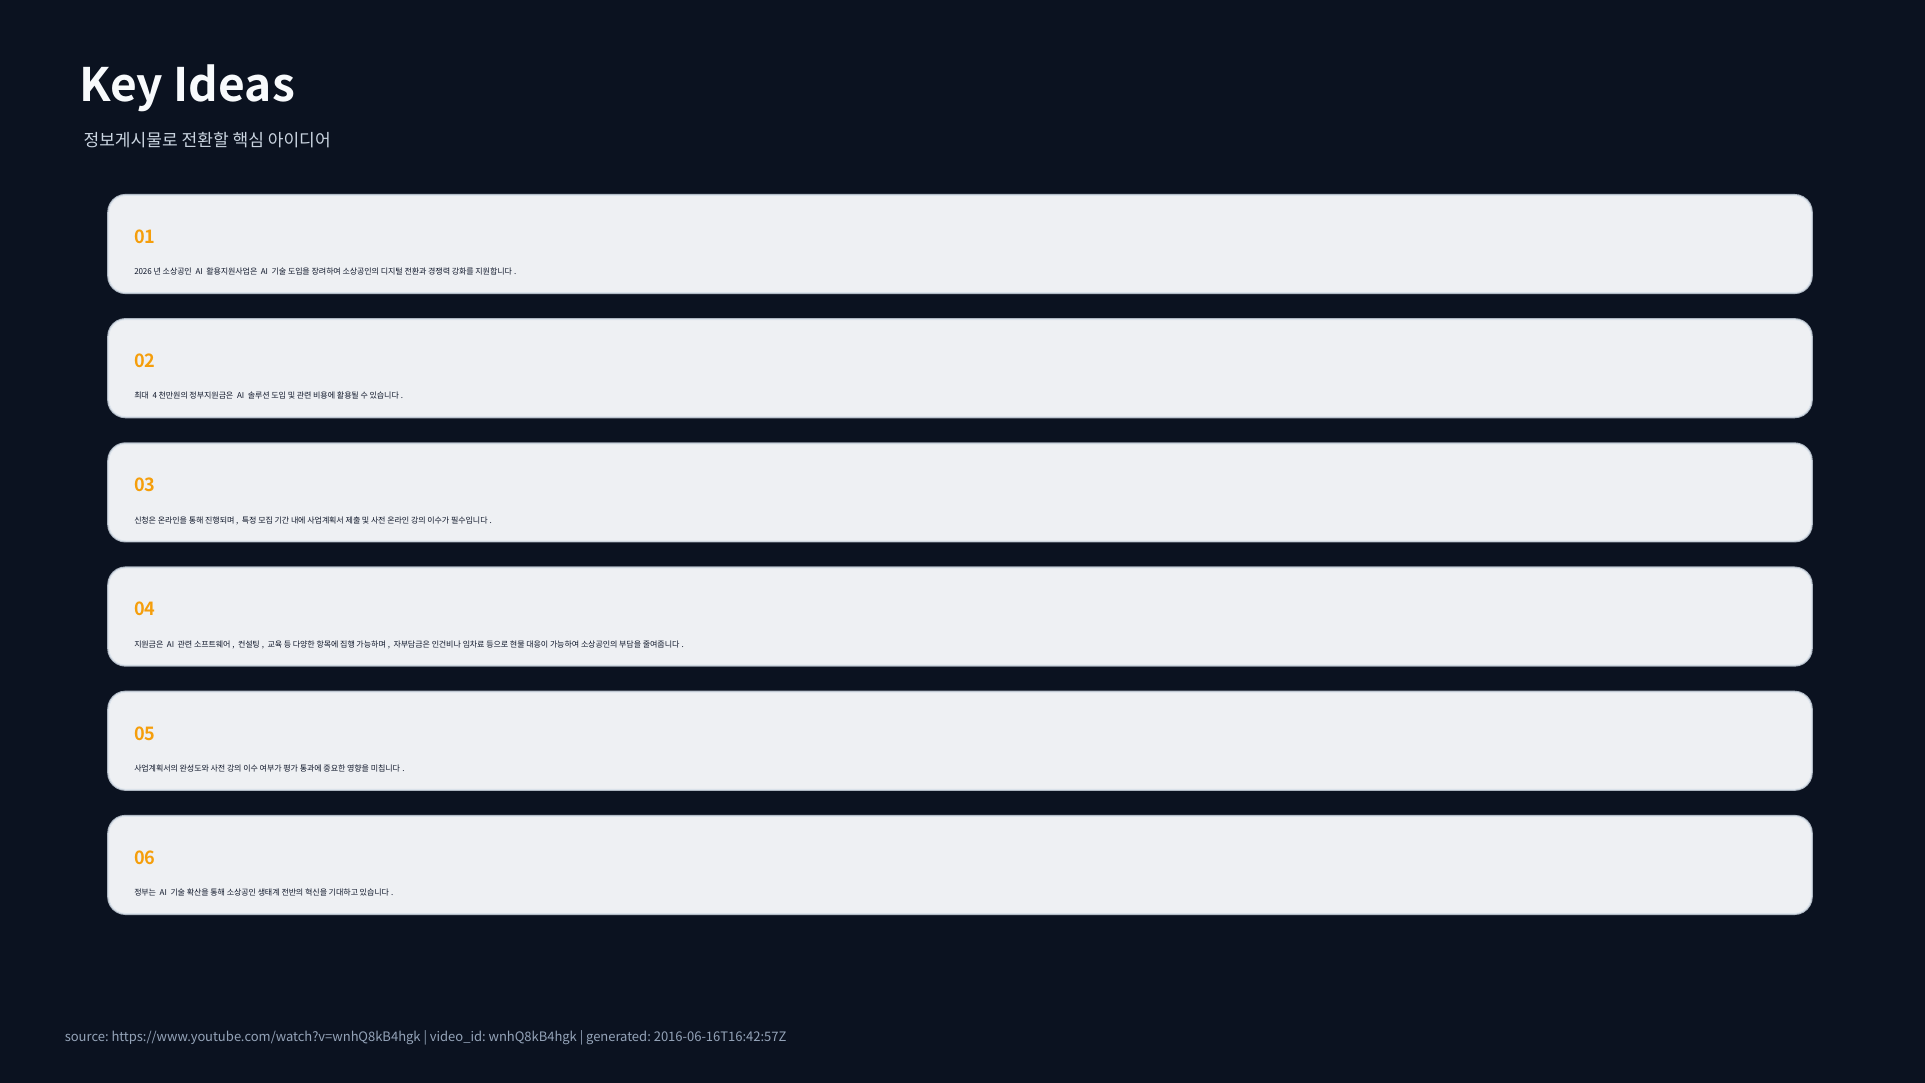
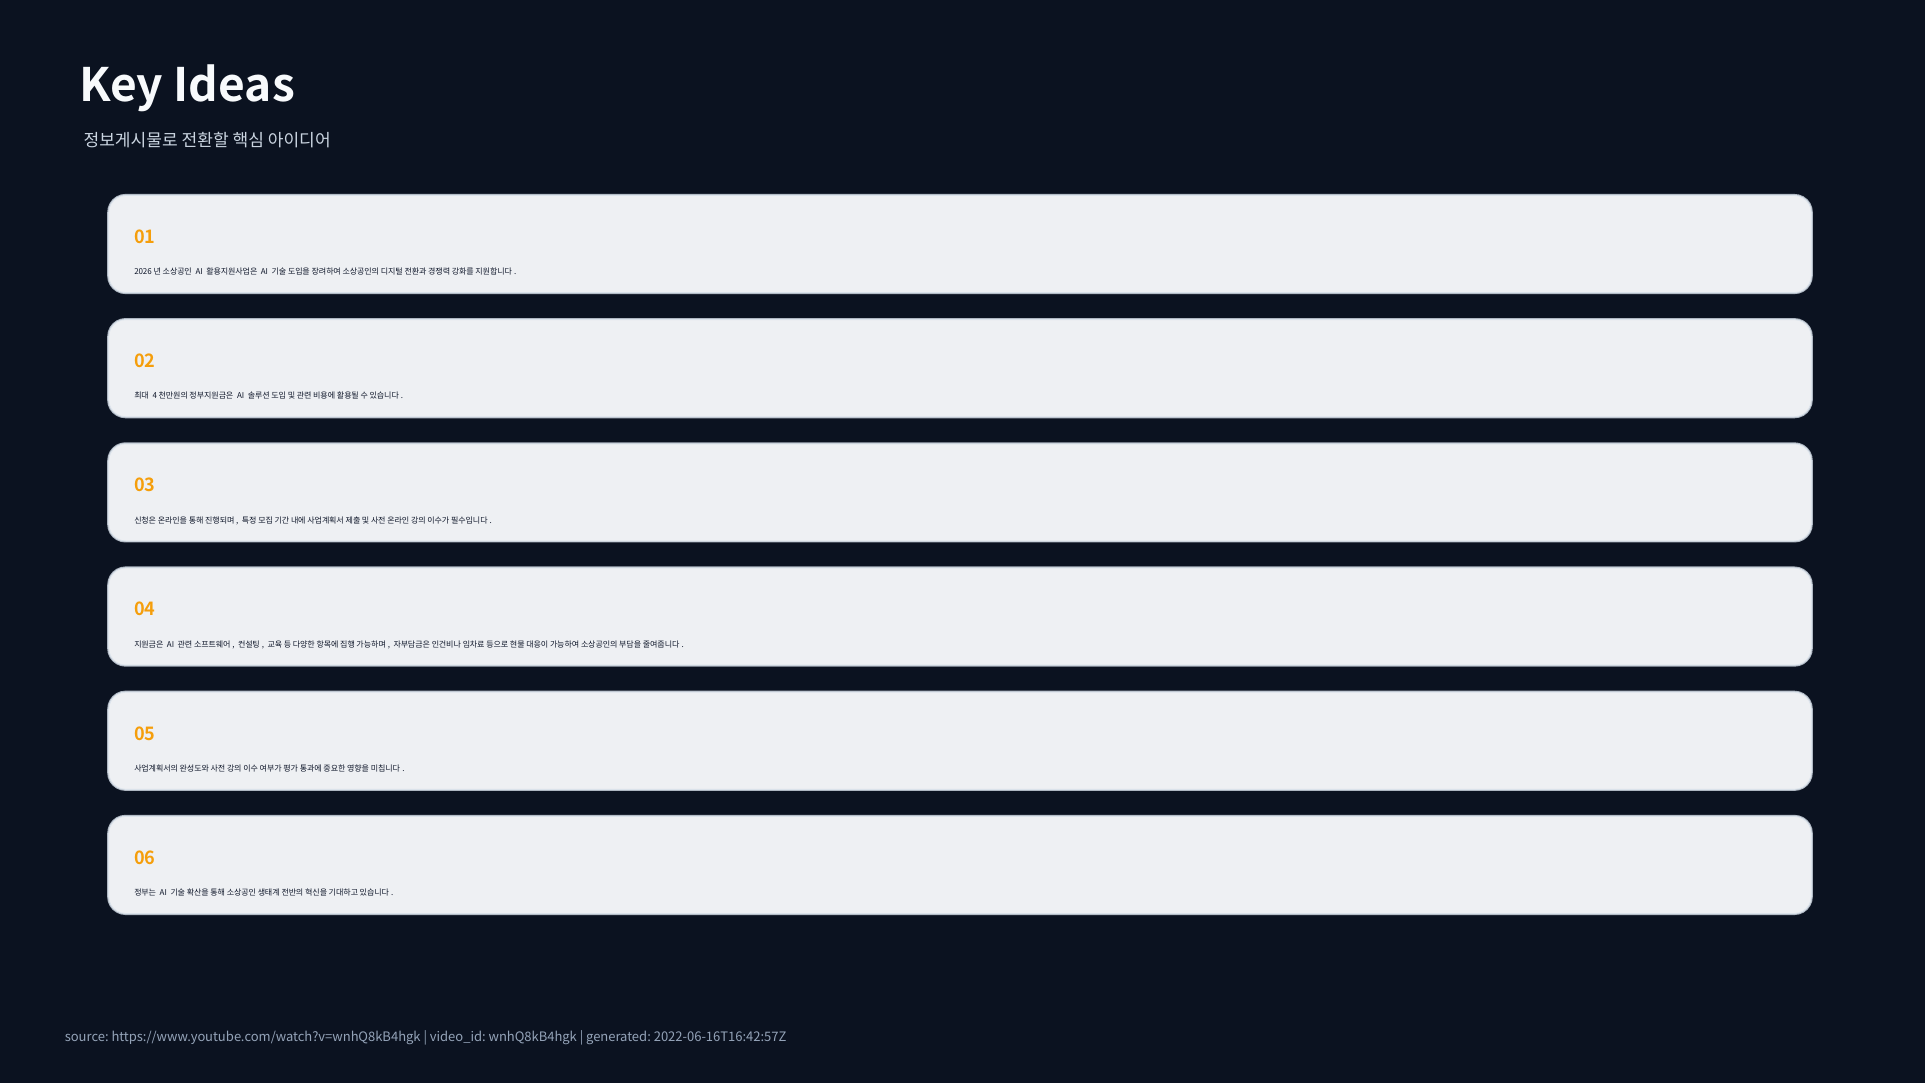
2016-06-16T16:42:57Z: 2016-06-16T16:42:57Z -> 2022-06-16T16:42:57Z (720, 1037)
